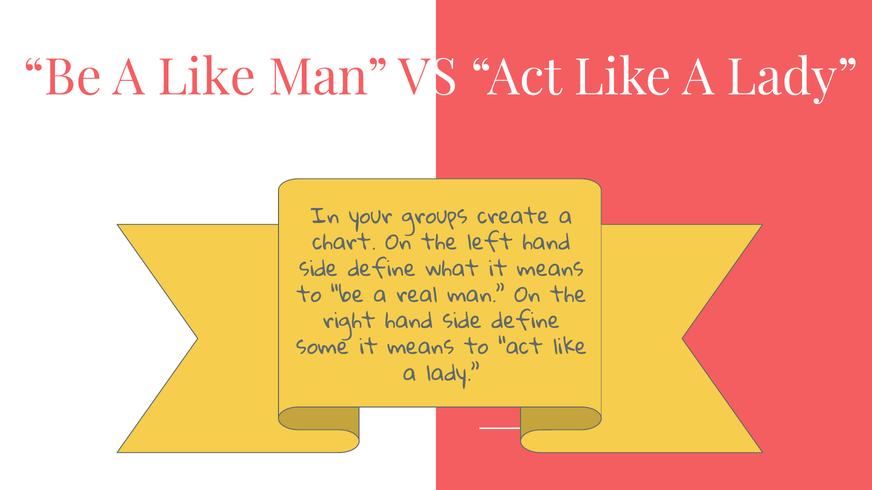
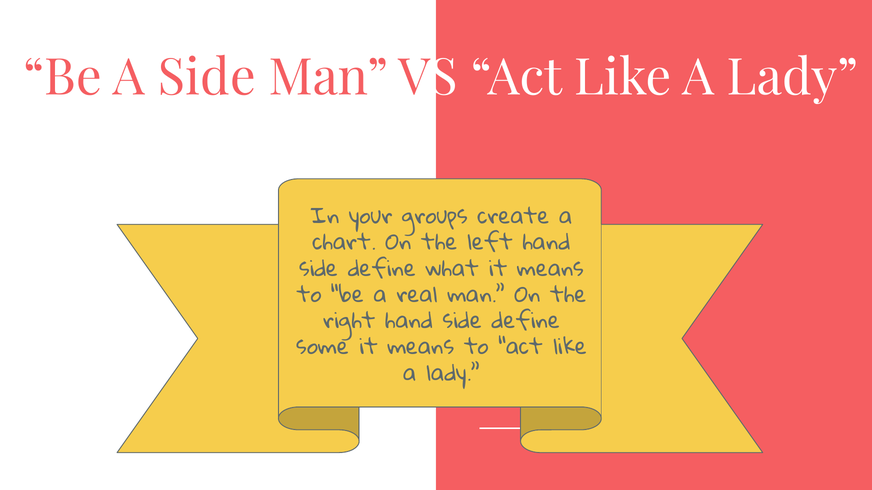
A Like: Like -> Side (207, 78)
